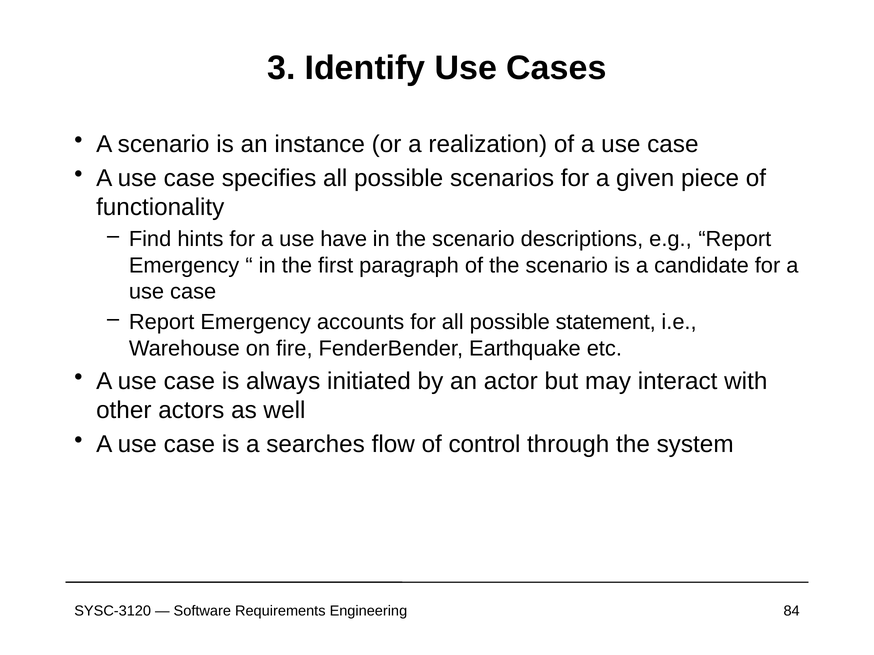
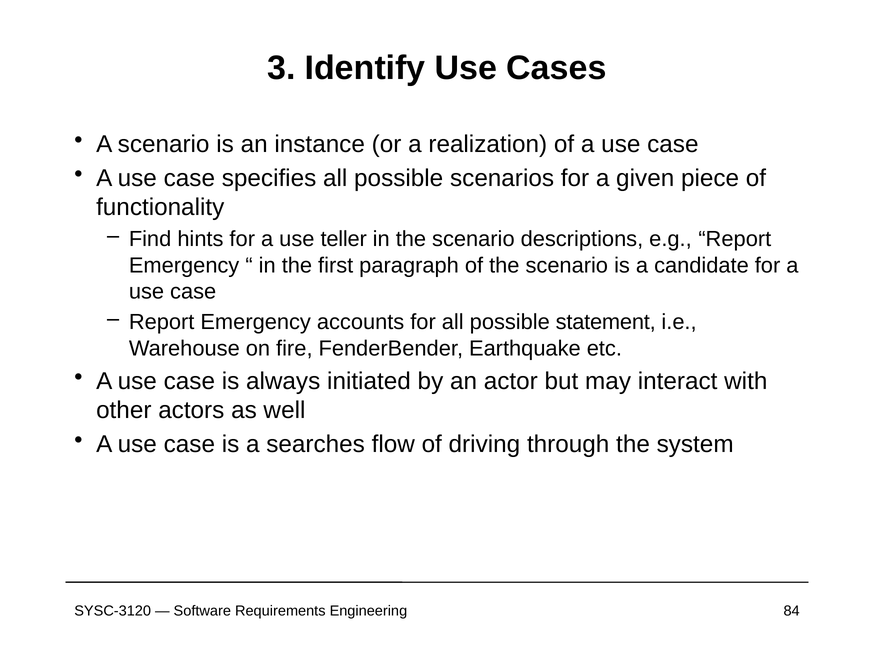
have: have -> teller (344, 239)
control: control -> driving (484, 445)
